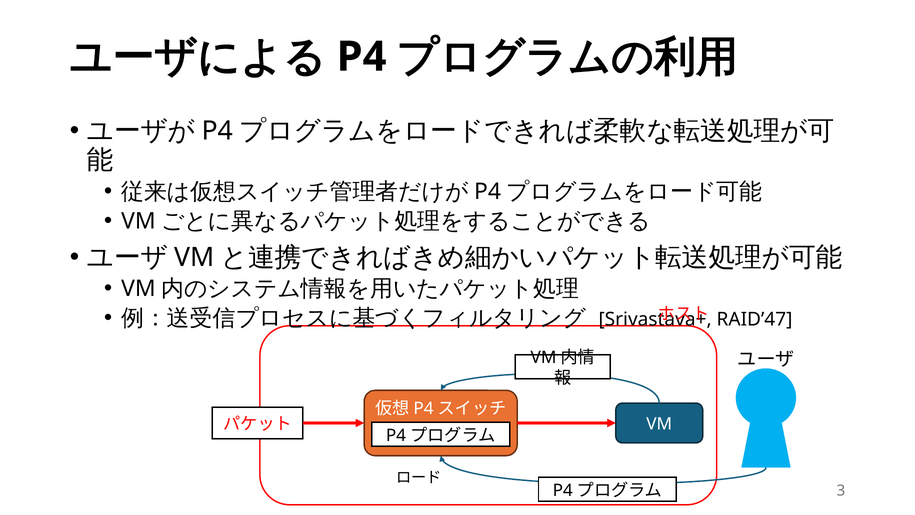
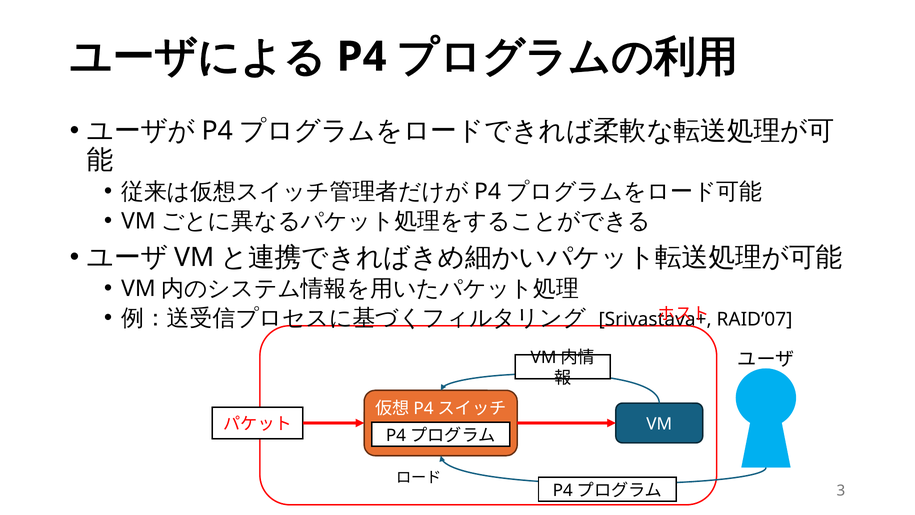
RAID’47: RAID’47 -> RAID’07 (755, 319)
